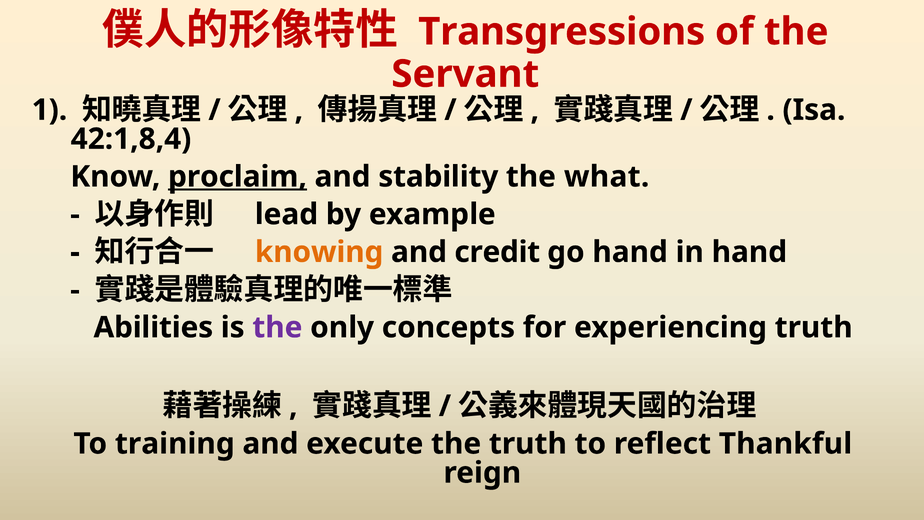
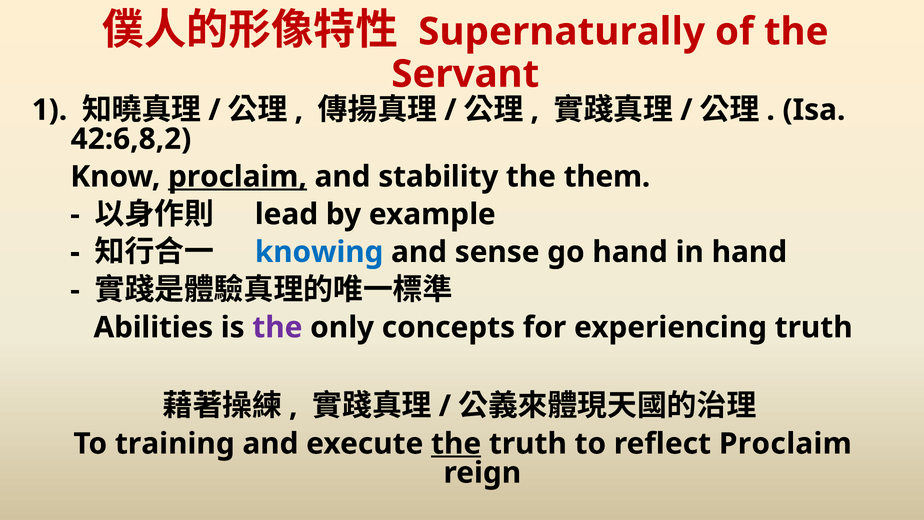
Transgressions: Transgressions -> Supernaturally (562, 32)
42:1,8,4: 42:1,8,4 -> 42:6,8,2 (131, 139)
what: what -> them (607, 177)
knowing colour: orange -> blue (319, 252)
credit: credit -> sense (497, 252)
the underline: none -> present (456, 444)
reflect Thankful: Thankful -> Proclaim (785, 444)
